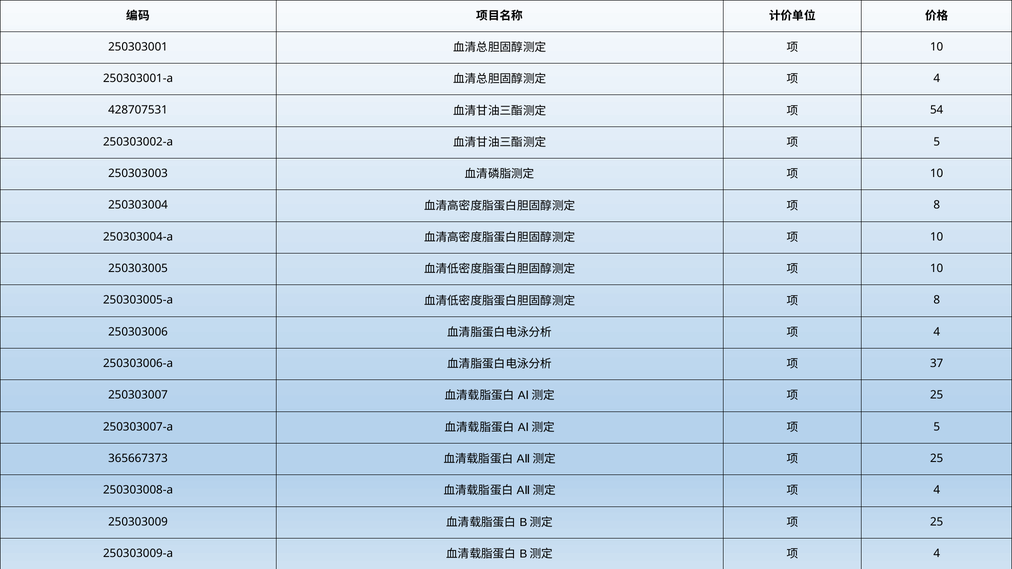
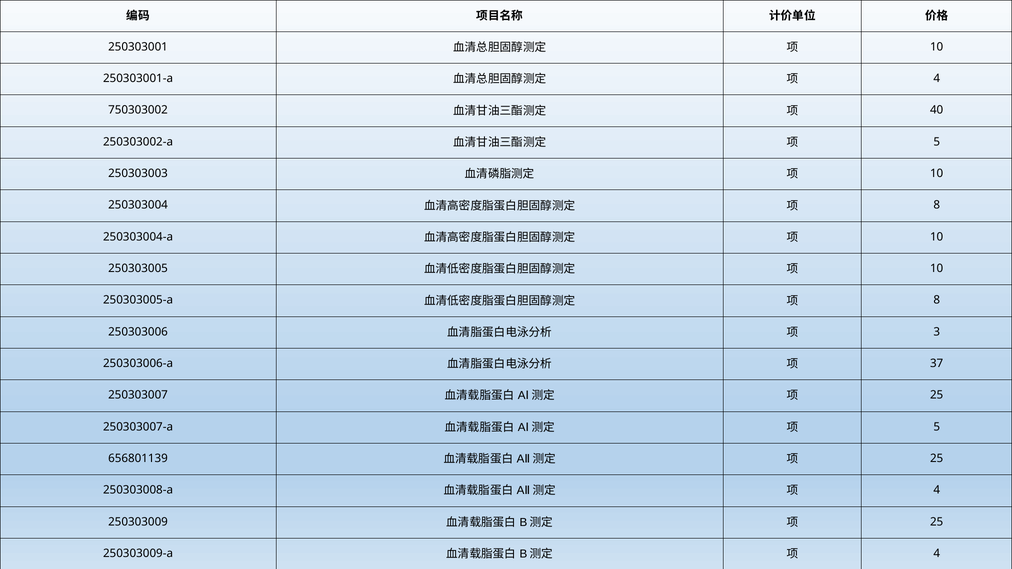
428707531: 428707531 -> 750303002 (138, 110)
54: 54 -> 40 (937, 110)
4: 4 -> 3 (937, 332)
365667373: 365667373 -> 656801139 (138, 459)
